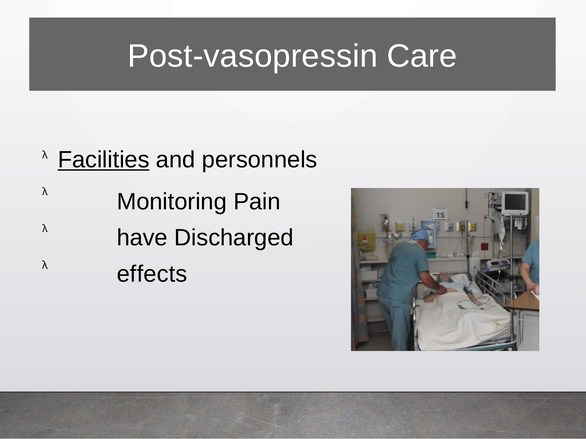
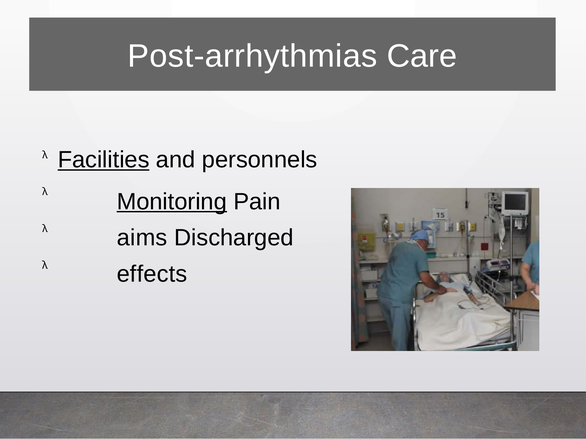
Post-vasopressin: Post-vasopressin -> Post-arrhythmias (252, 56)
Monitoring underline: none -> present (172, 202)
have: have -> aims (142, 238)
